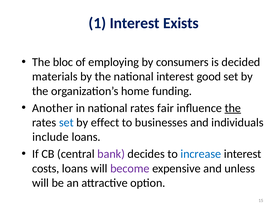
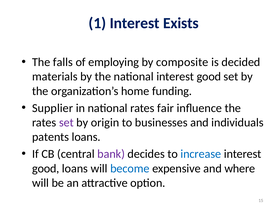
bloc: bloc -> falls (63, 62)
consumers: consumers -> composite (182, 62)
Another: Another -> Supplier (53, 108)
the underline: present -> none (233, 108)
set colour: blue -> purple (66, 123)
effect: effect -> origin (105, 123)
include: include -> patents (51, 137)
costs: costs -> good (46, 168)
become colour: purple -> blue (130, 168)
unless: unless -> where (240, 168)
